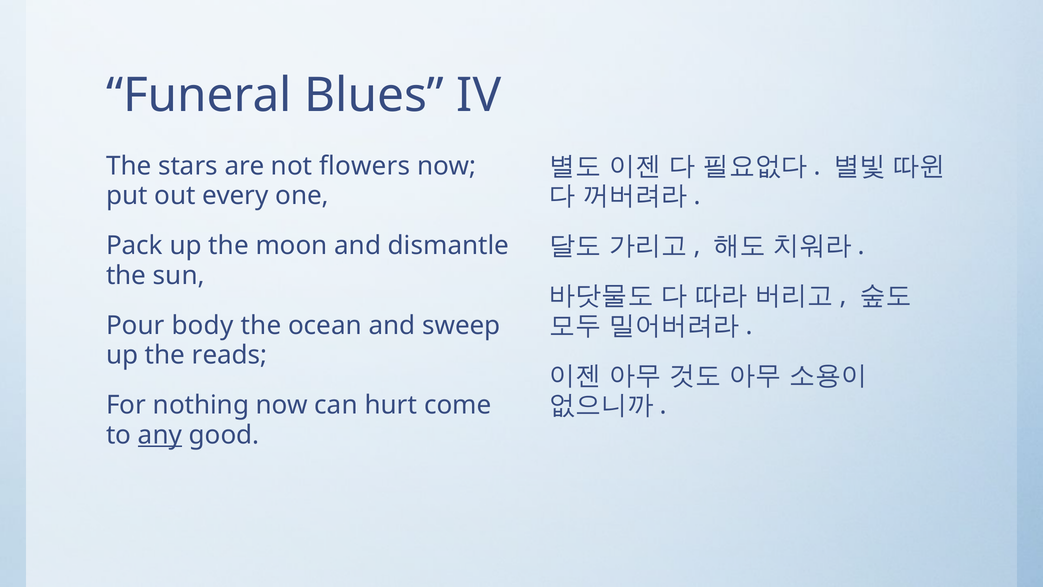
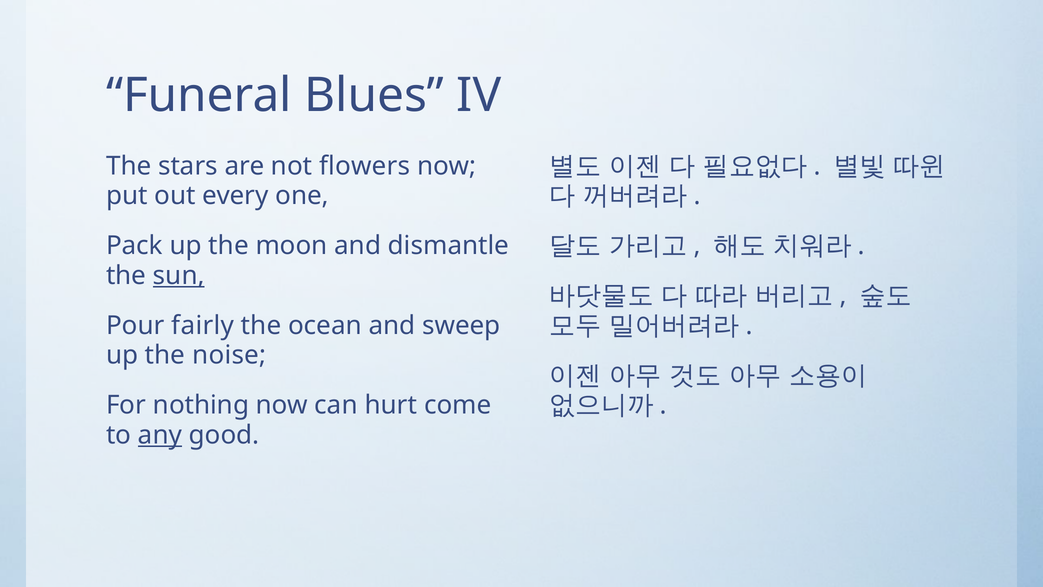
sun underline: none -> present (179, 275)
body: body -> fairly (203, 325)
reads: reads -> noise (229, 355)
